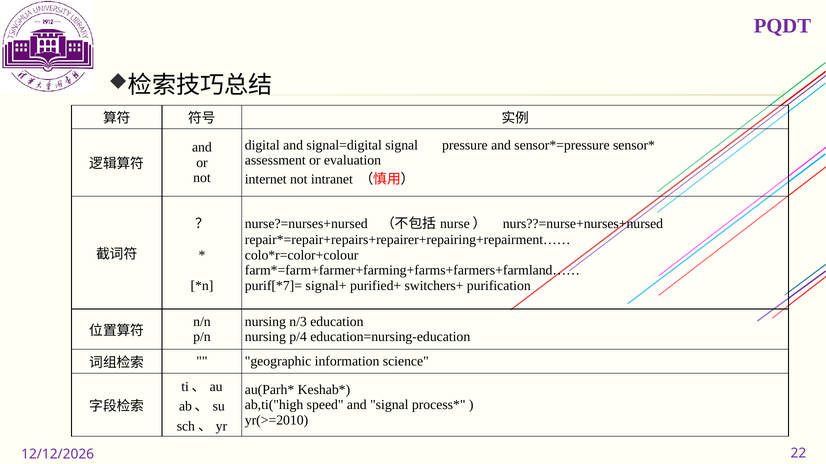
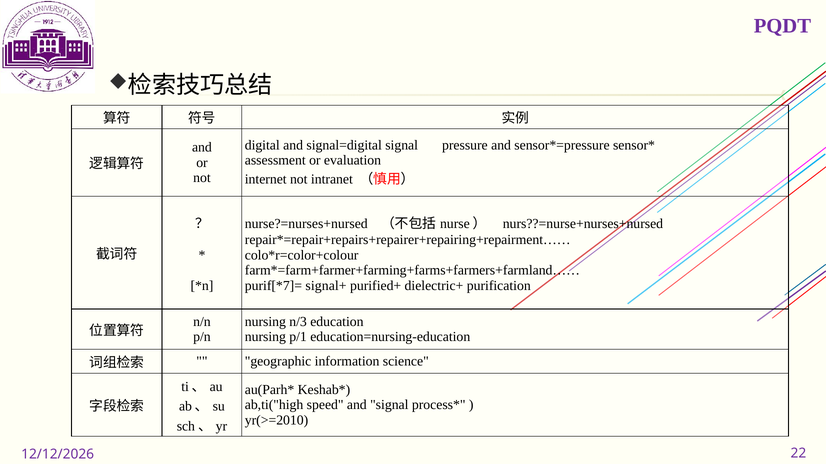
switchers+: switchers+ -> dielectric+ (434, 286)
p/4: p/4 -> p/1 (298, 337)
